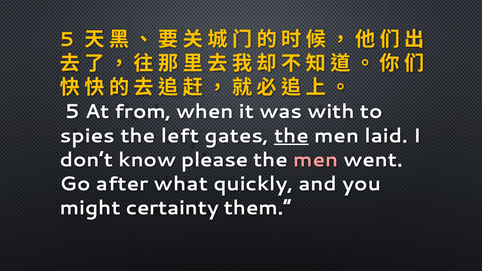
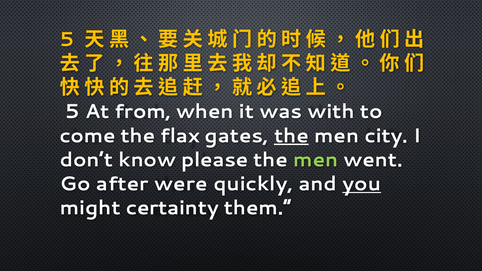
spies: spies -> come (87, 136)
left: left -> flax (180, 136)
laid: laid -> city (386, 136)
men colour: pink -> light green (316, 160)
what: what -> were (181, 184)
you underline: none -> present (362, 184)
